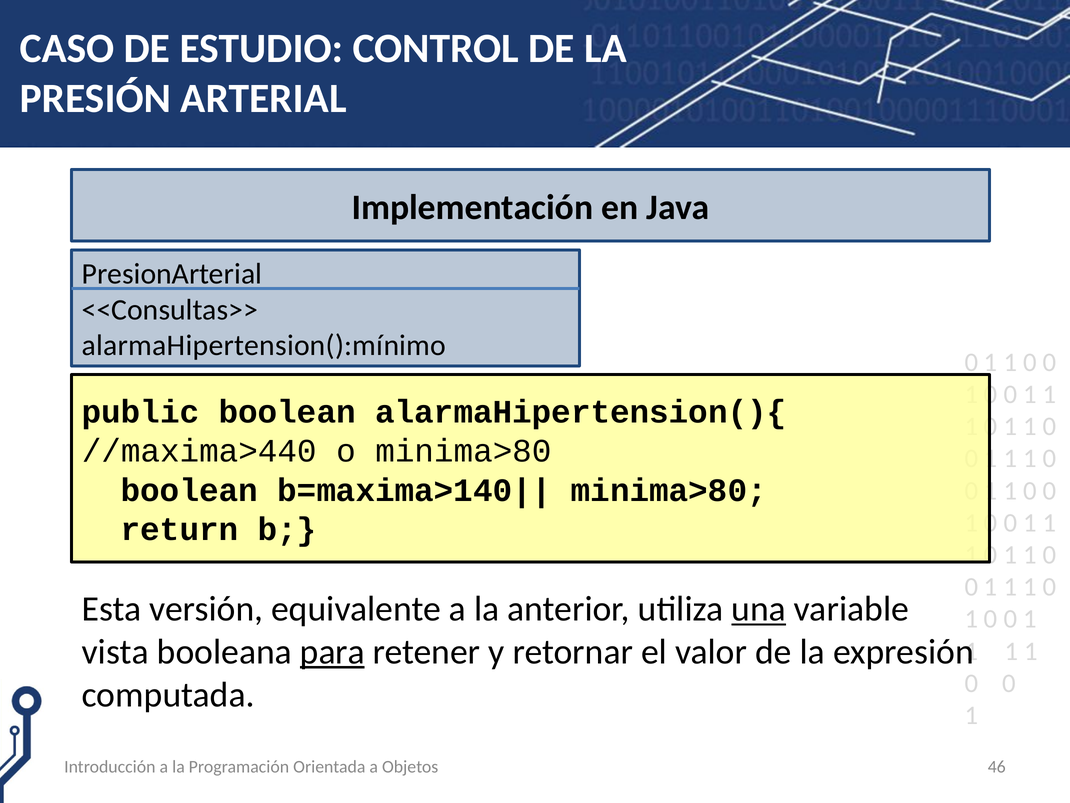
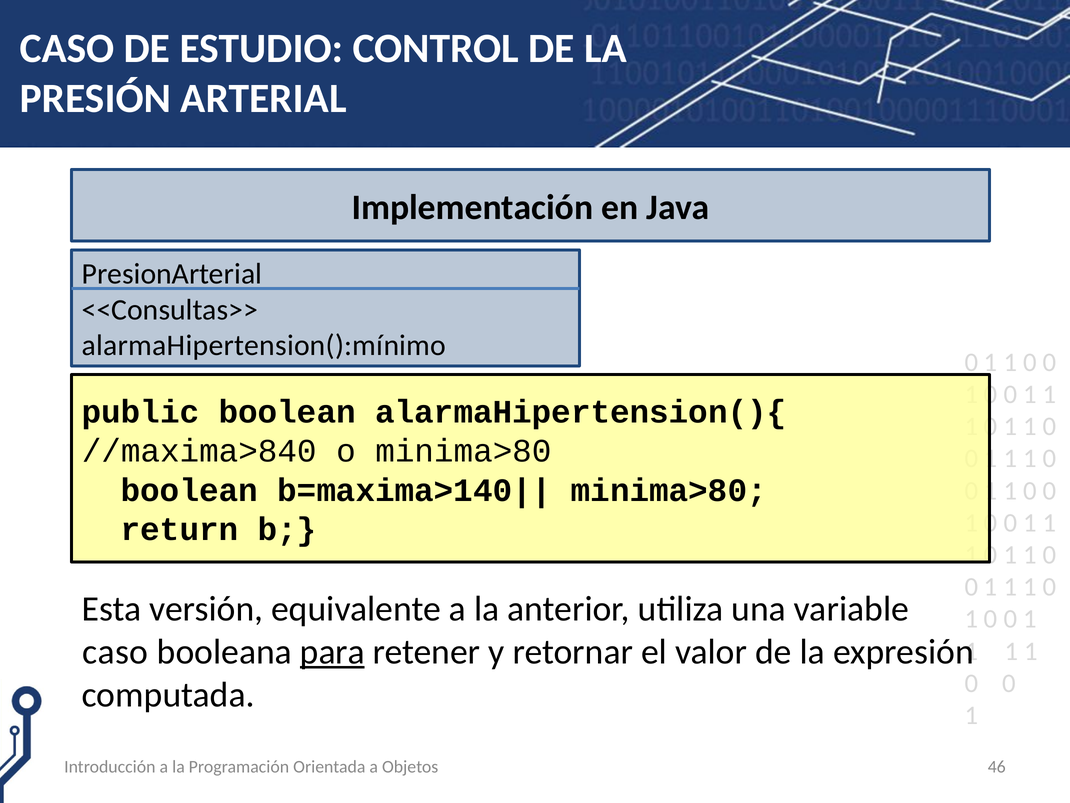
//maxima>440: //maxima>440 -> //maxima>840 (199, 451)
una underline: present -> none (759, 609)
vista: vista -> caso (115, 651)
